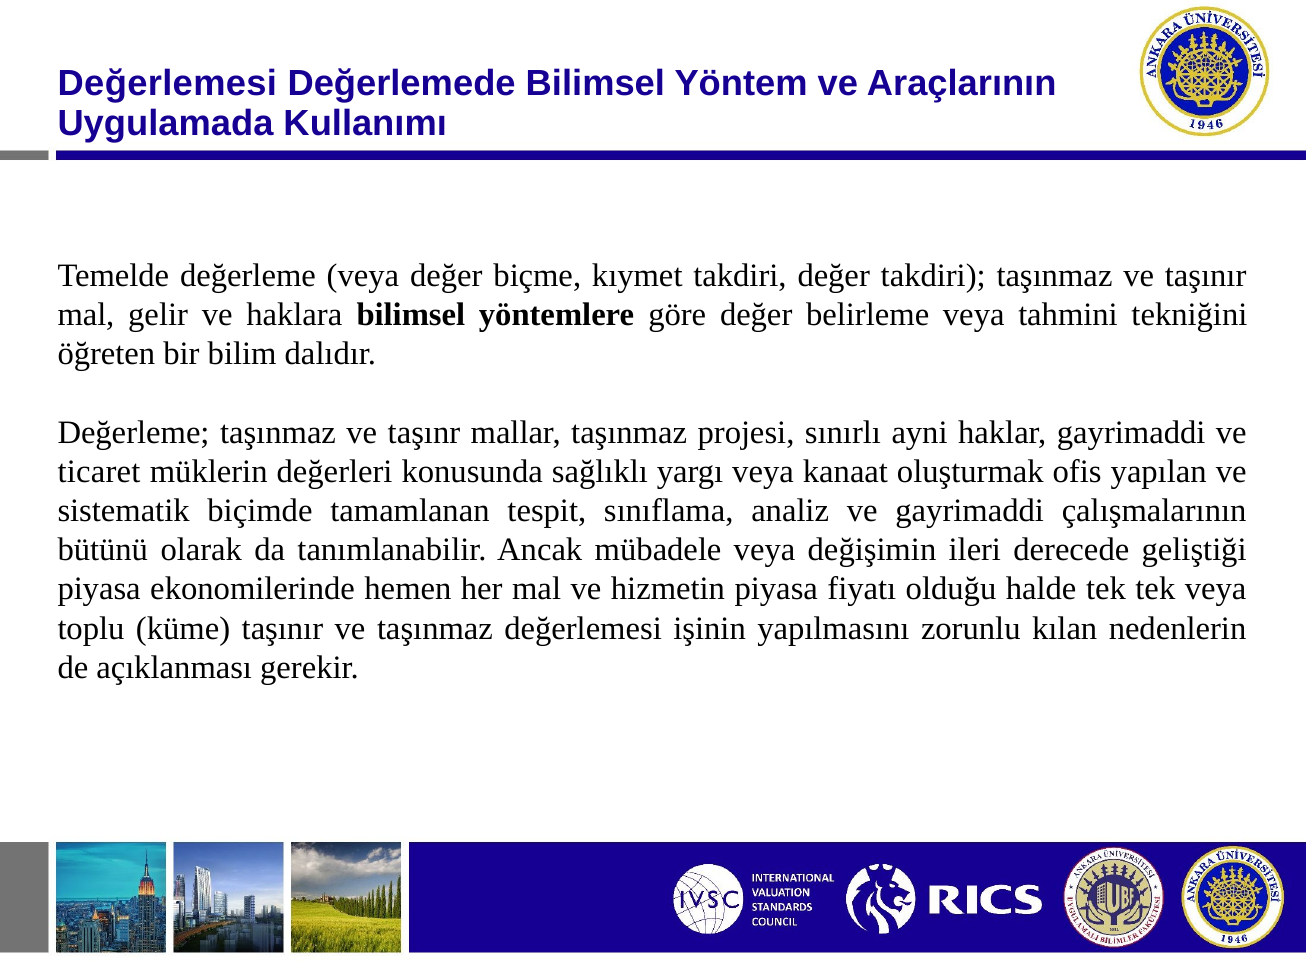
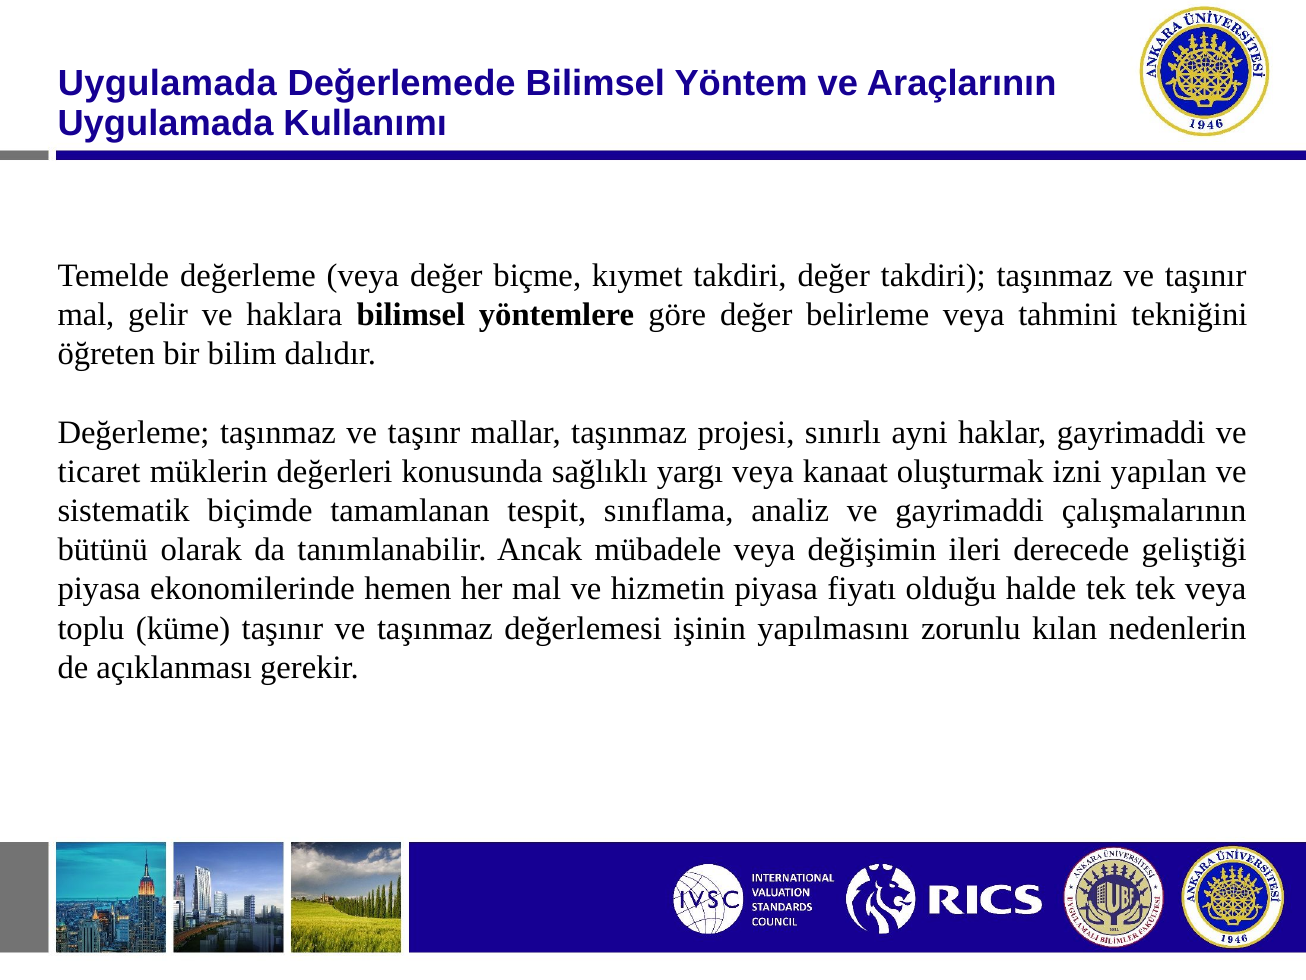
Değerlemesi: Değerlemesi -> Uygulamada (167, 84)
ofis: ofis -> izni (1077, 471)
